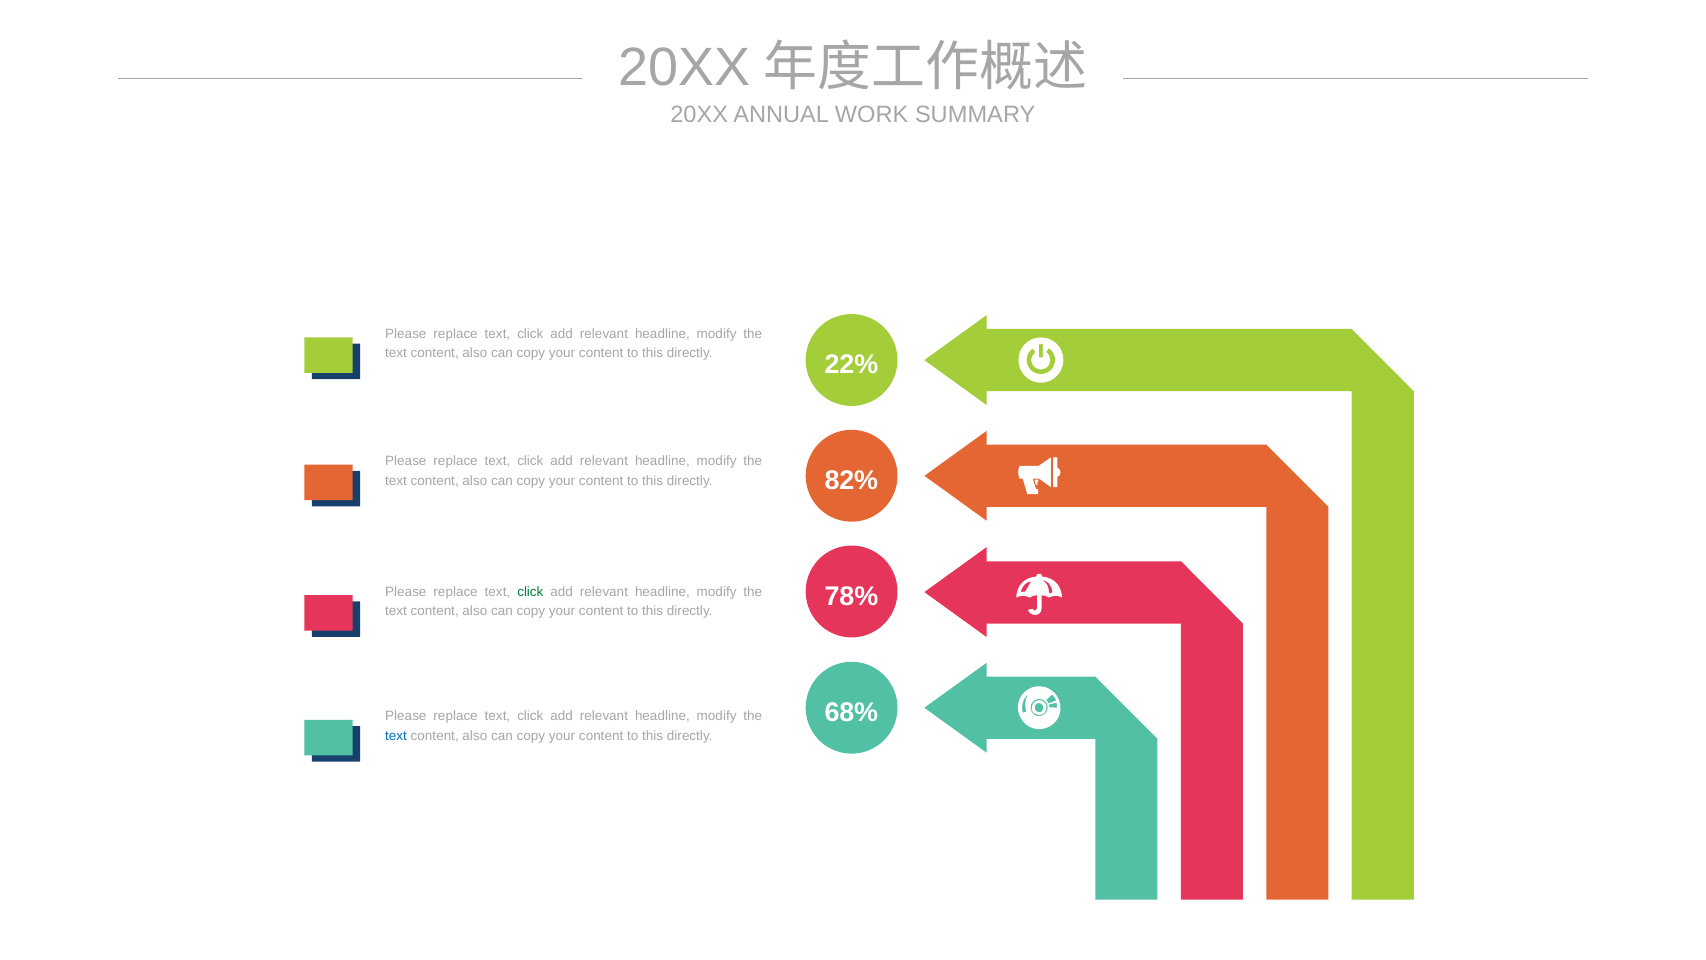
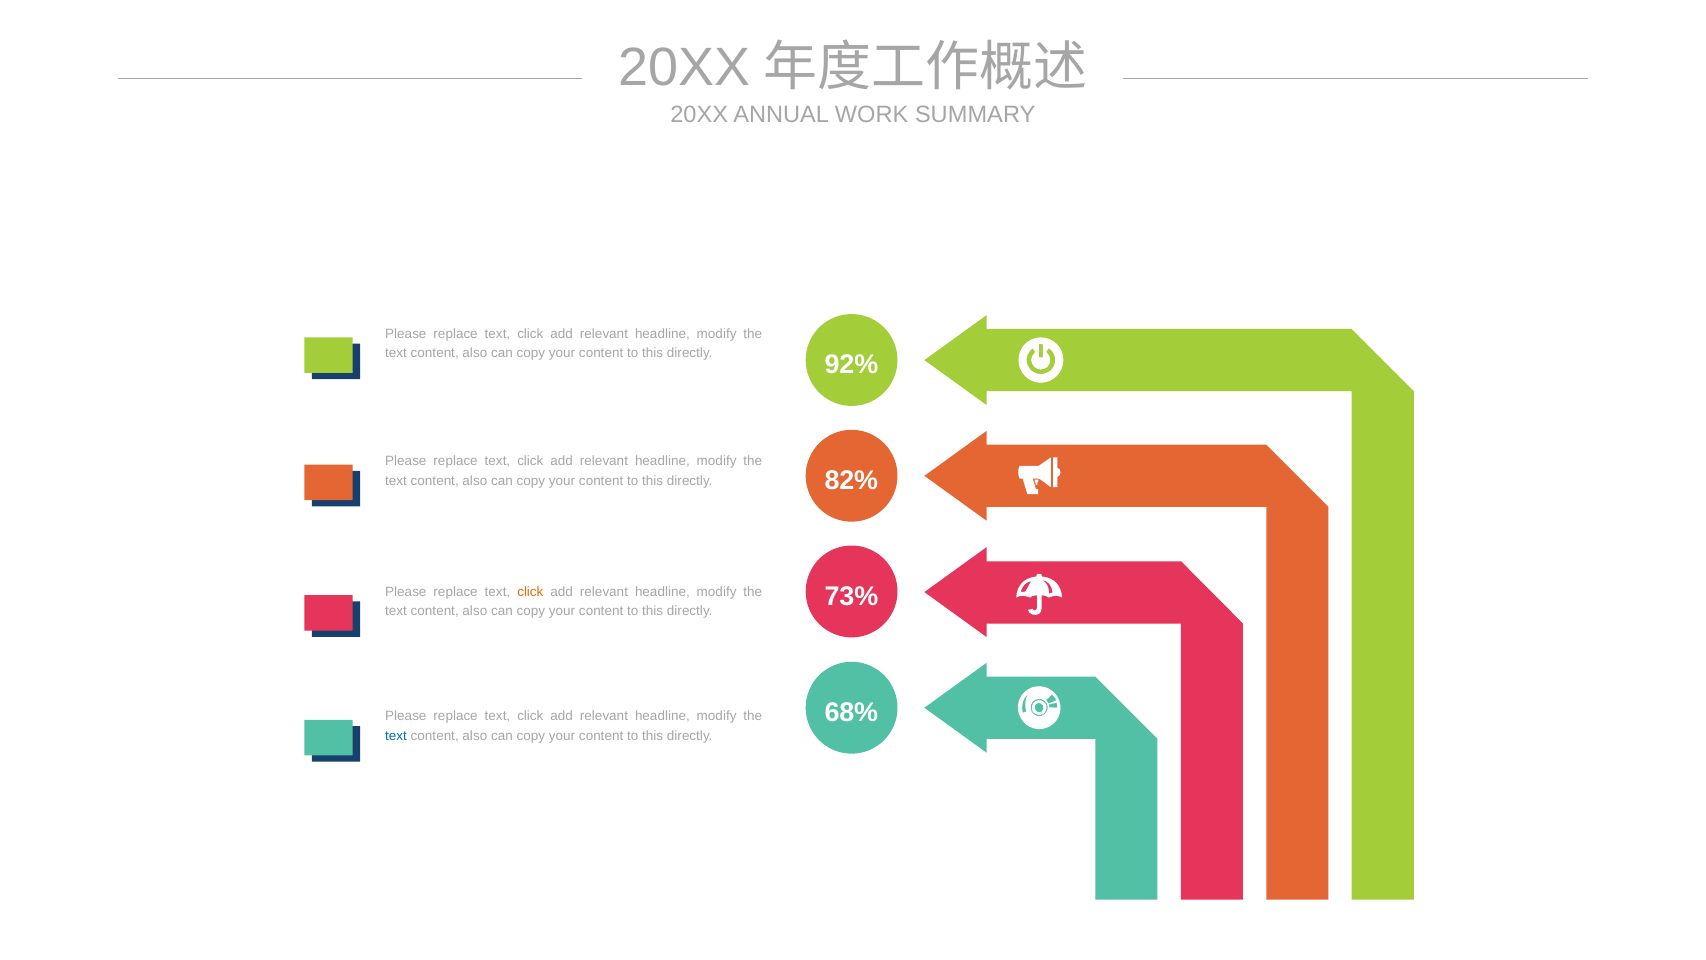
22%: 22% -> 92% (851, 365)
78%: 78% -> 73% (851, 596)
click colour: green -> orange (530, 591)
